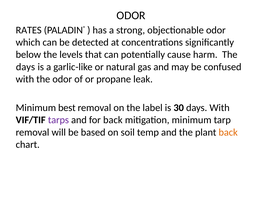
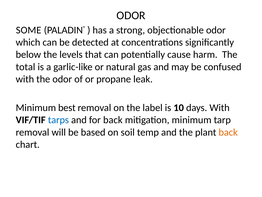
RATES: RATES -> SOME (29, 30)
days: days -> total (25, 67)
30: 30 -> 10 (179, 107)
tarps colour: purple -> blue (58, 120)
